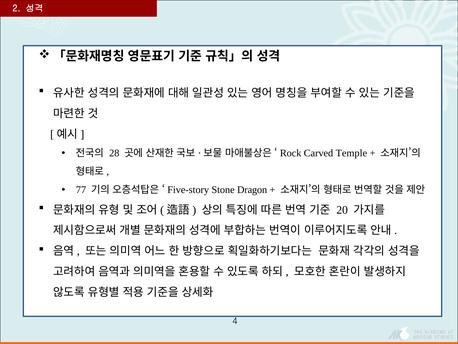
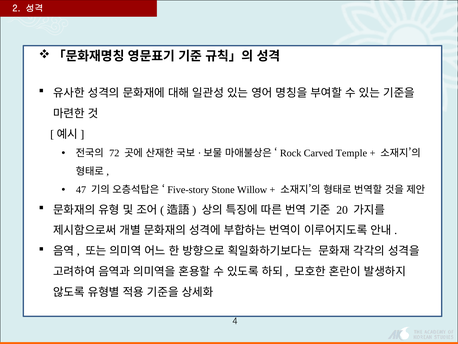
28: 28 -> 72 (114, 153)
77: 77 -> 47 (81, 190)
Dragon: Dragon -> Willow (252, 190)
